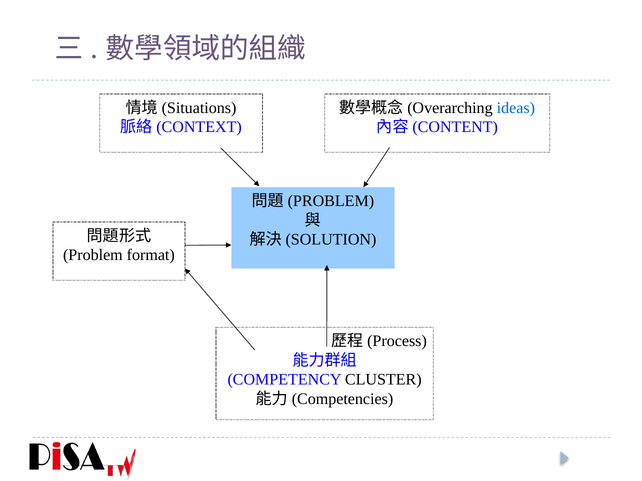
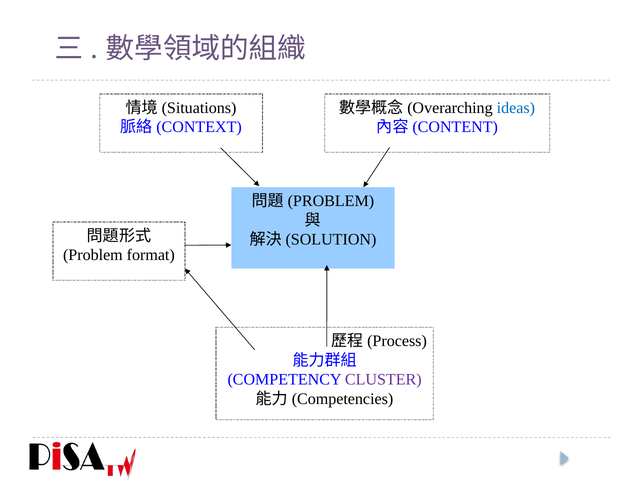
CLUSTER colour: black -> purple (383, 380)
